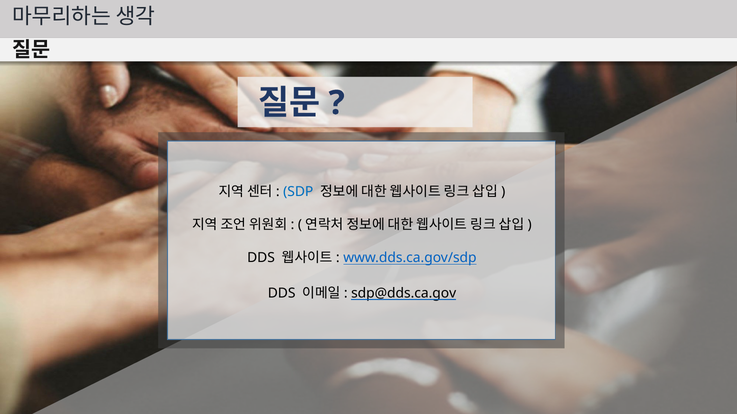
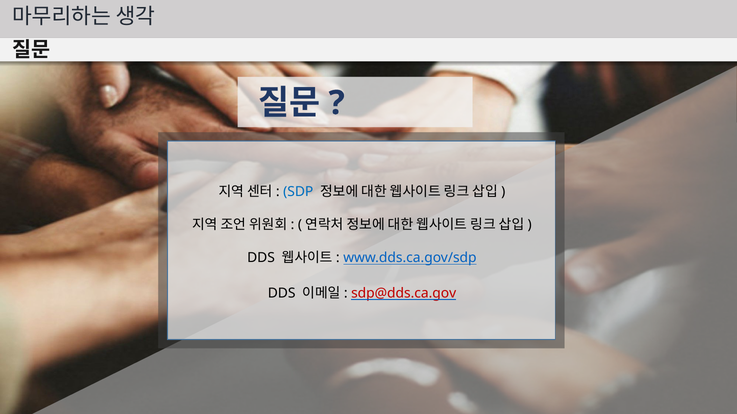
sdp@dds.ca.gov colour: black -> red (404, 294)
